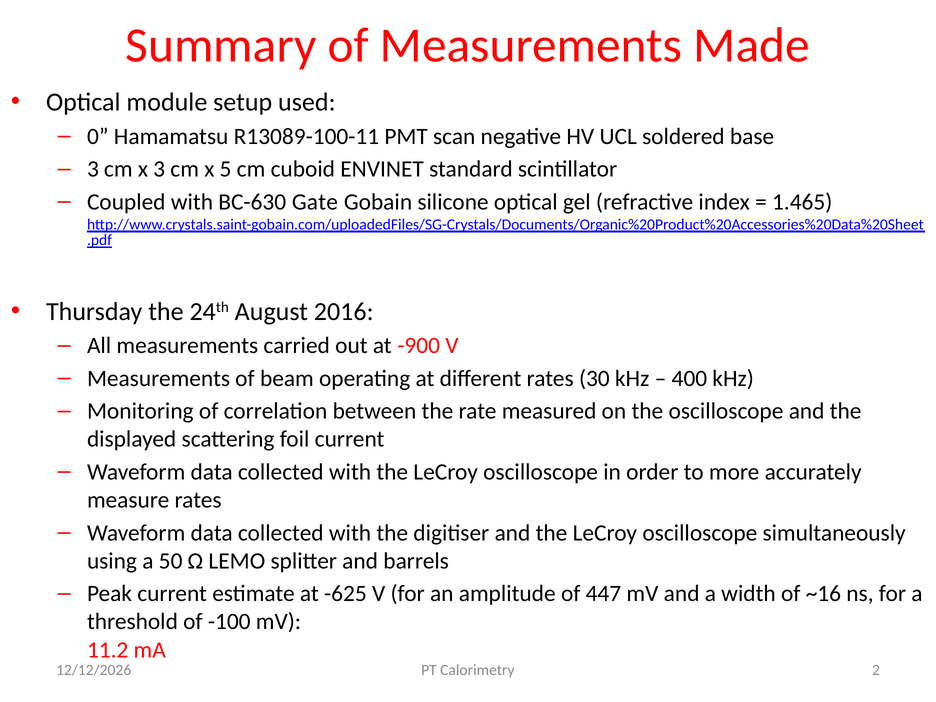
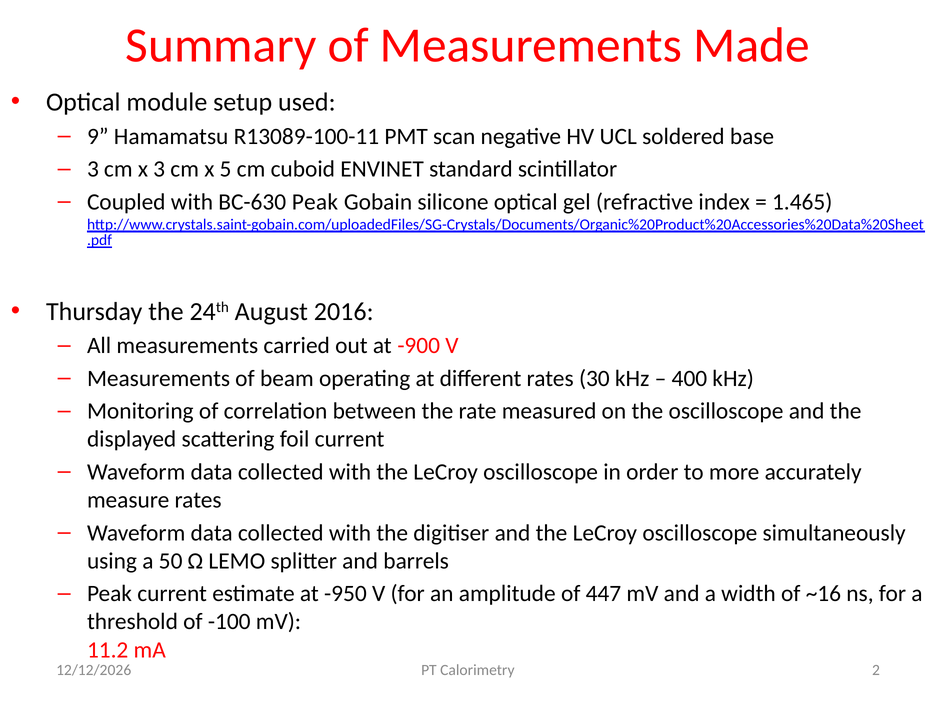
0: 0 -> 9 (98, 136)
BC-630 Gate: Gate -> Peak (315, 202)
-625: -625 -> -950 (345, 594)
